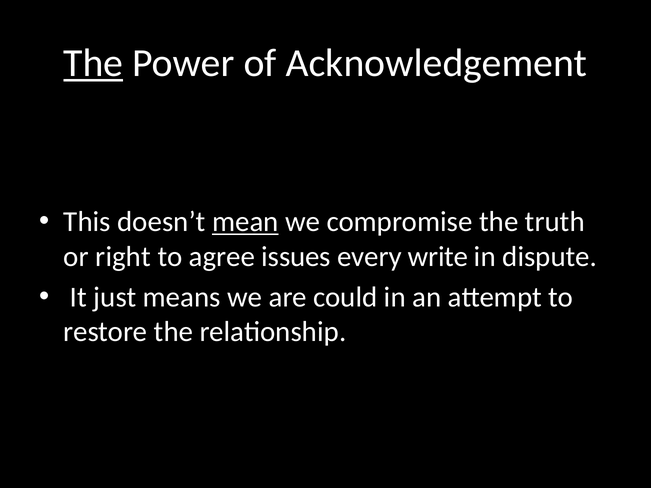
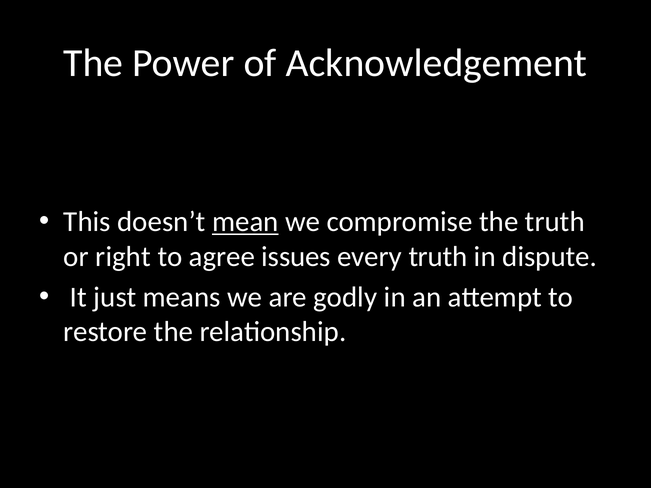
The underline: present -> none (93, 63)
every write: write -> truth (438, 257)
could: could -> godly (345, 297)
